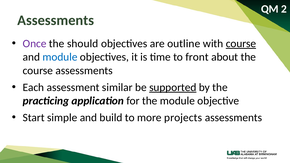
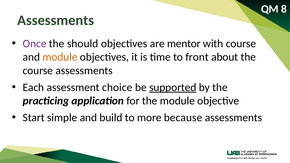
2: 2 -> 8 (284, 9)
outline: outline -> mentor (184, 44)
course underline: present -> none (241, 44)
module colour: blue -> orange (60, 57)
similar: similar -> choice (117, 87)
projects: projects -> because (183, 118)
